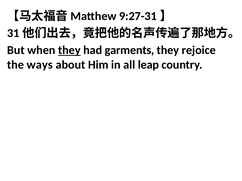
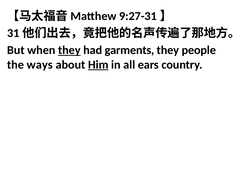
rejoice: rejoice -> people (199, 50)
Him underline: none -> present (98, 65)
leap: leap -> ears (148, 65)
